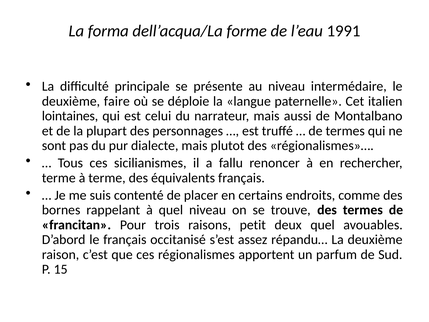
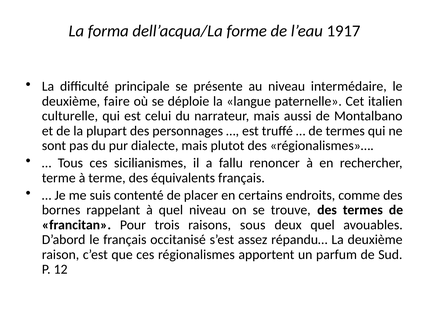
1991: 1991 -> 1917 (344, 31)
lointaines: lointaines -> culturelle (70, 116)
petit: petit -> sous (253, 225)
15: 15 -> 12 (61, 269)
